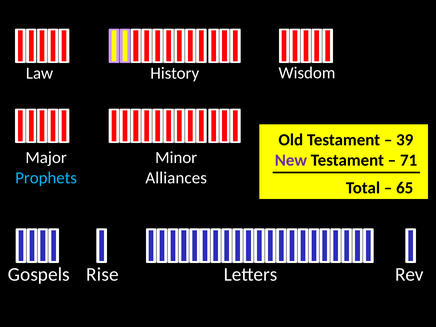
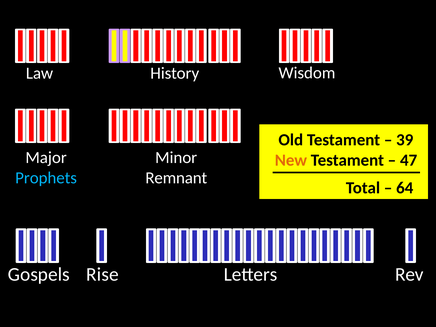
New colour: purple -> orange (291, 160)
71: 71 -> 47 (409, 160)
Alliances: Alliances -> Remnant (176, 178)
65: 65 -> 64 (405, 188)
